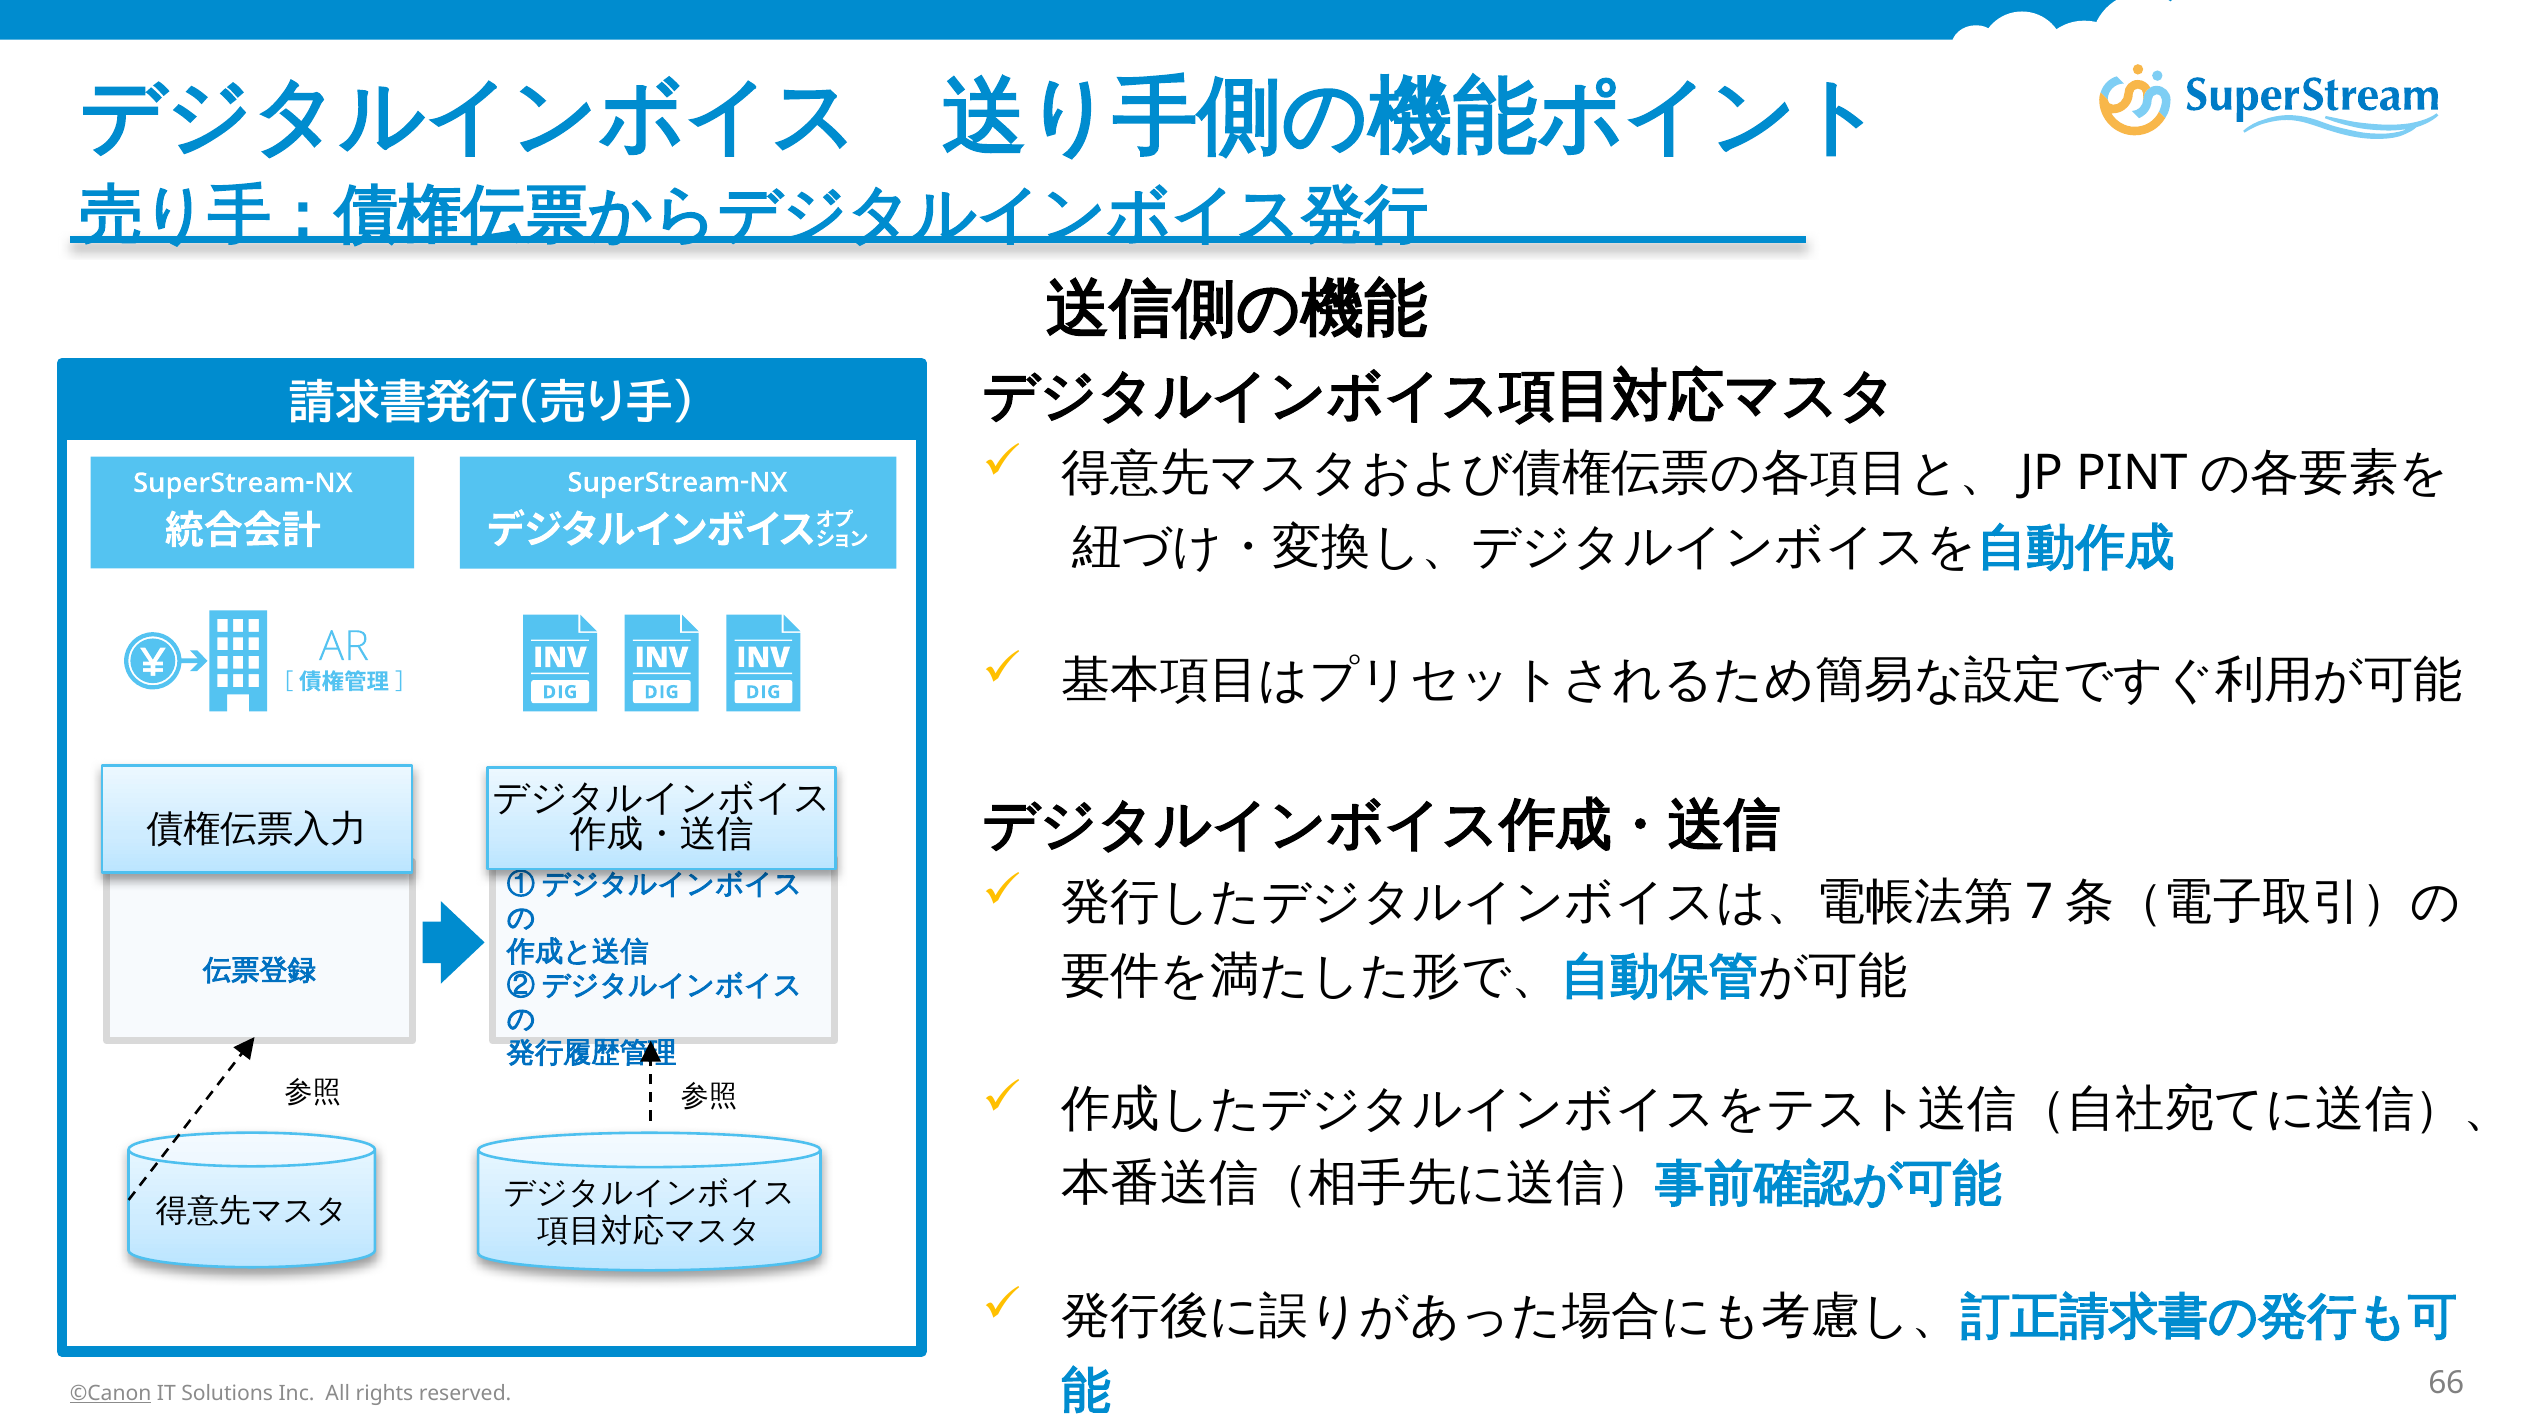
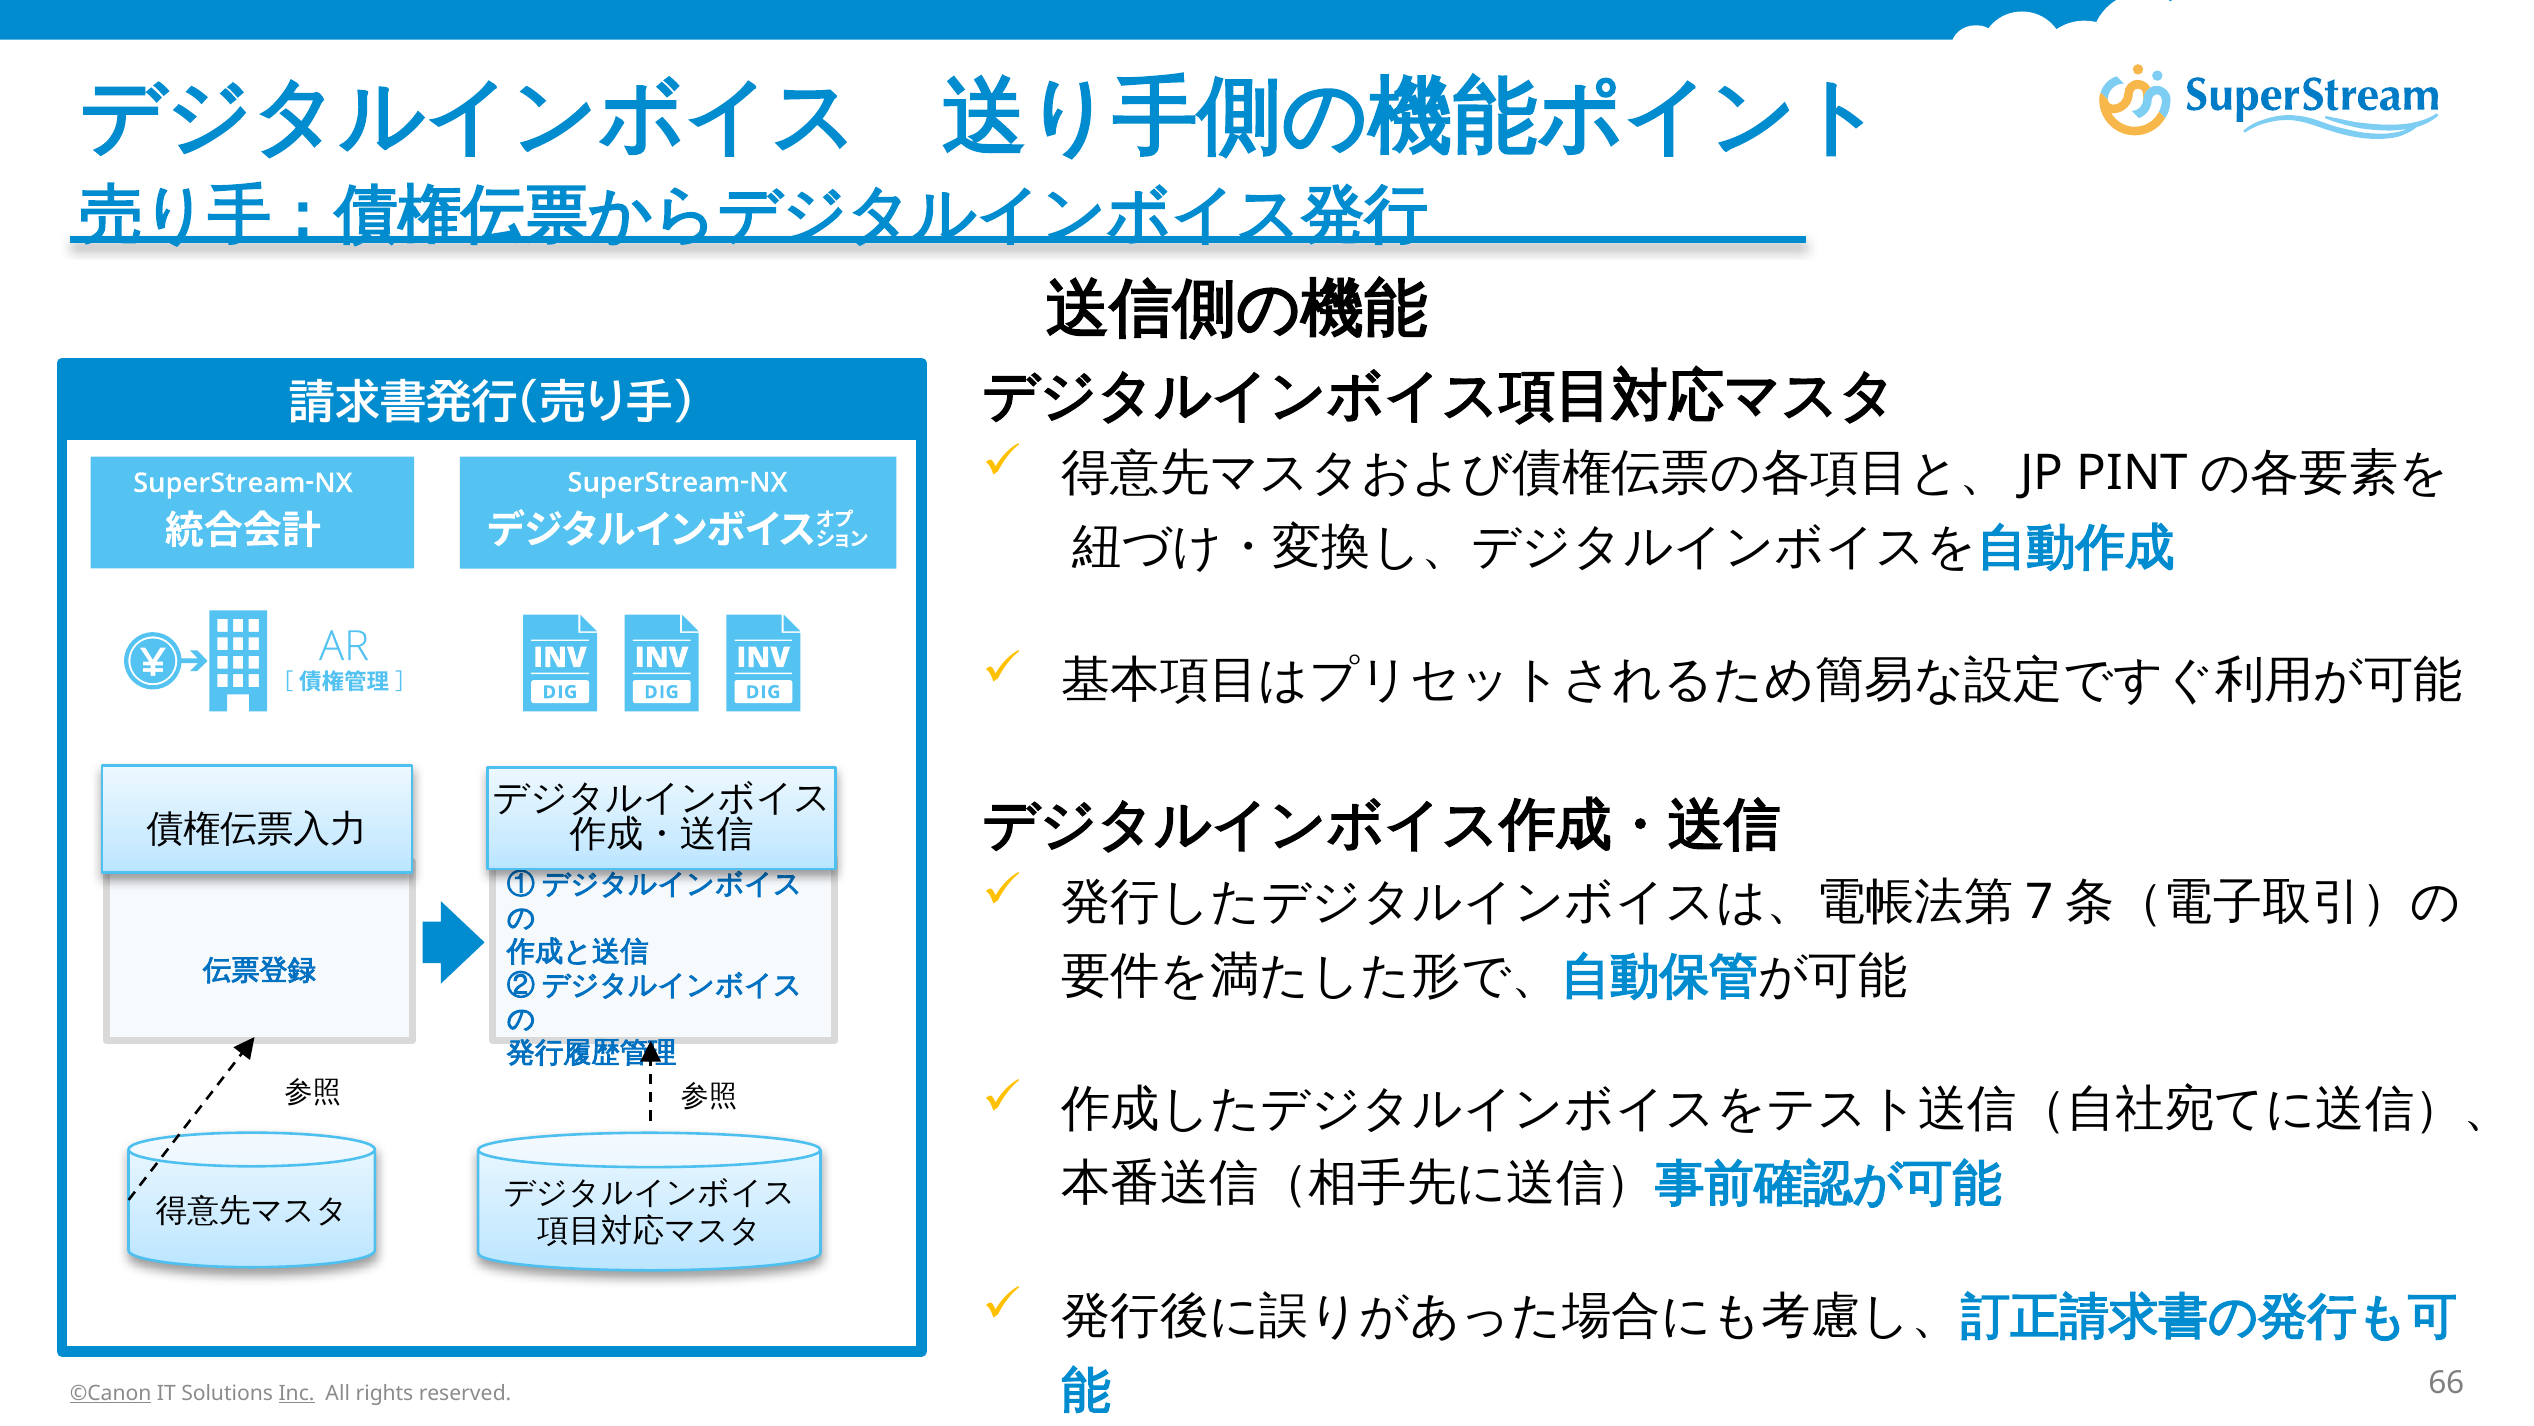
Inc underline: none -> present (297, 1393)
